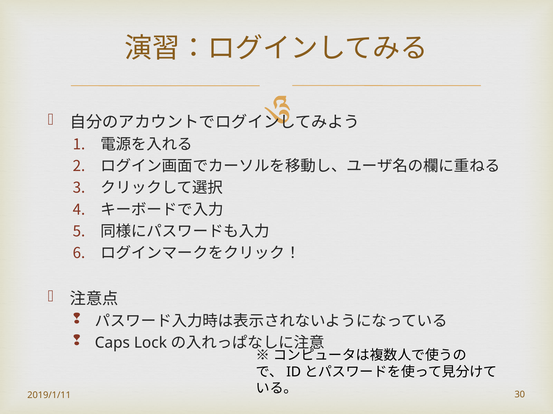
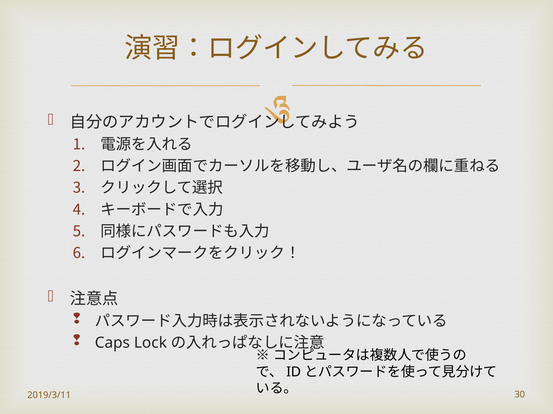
2019/1/11: 2019/1/11 -> 2019/3/11 (49, 396)
